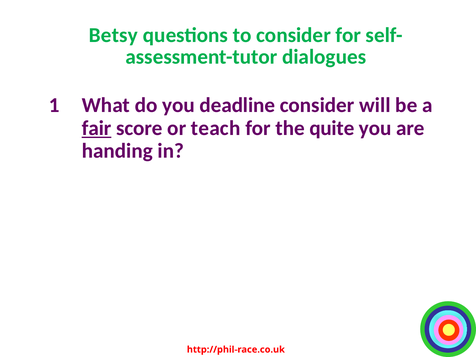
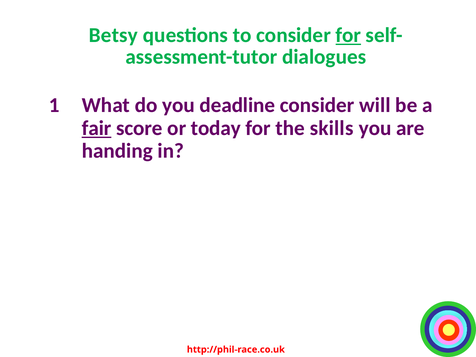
for underline: none -> present (348, 35)
teach: teach -> today (216, 128)
quite: quite -> skills (332, 128)
